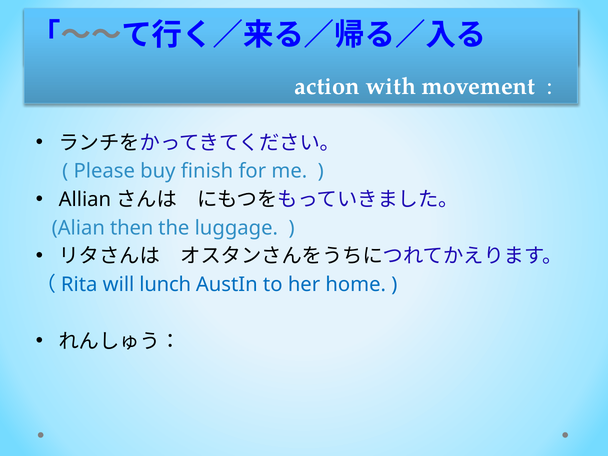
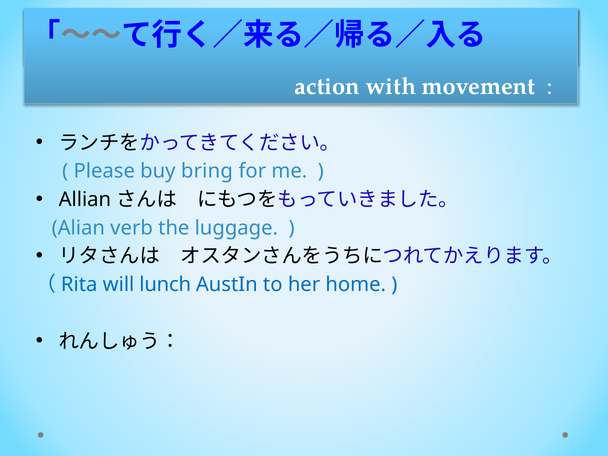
finish: finish -> bring (207, 171)
then: then -> verb (132, 228)
